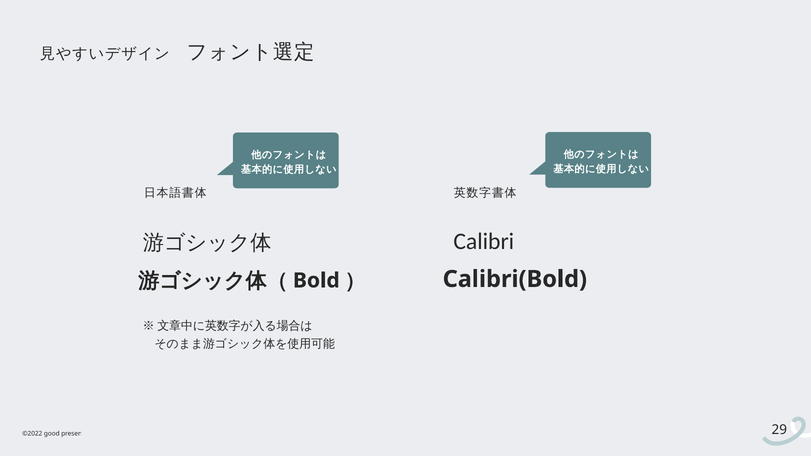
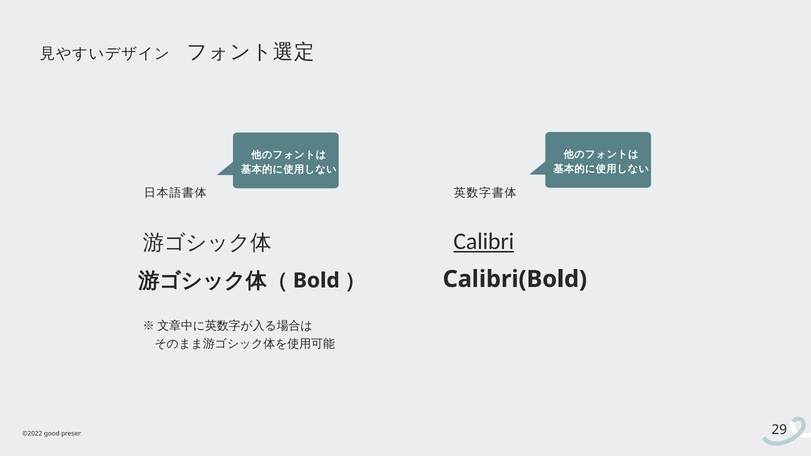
Calibri underline: none -> present (484, 241)
